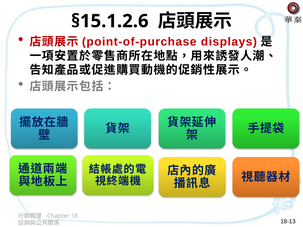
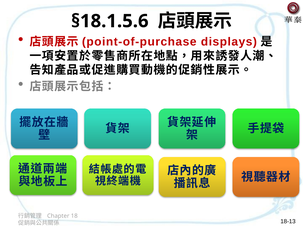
§15.1.2.6: §15.1.2.6 -> §18.1.5.6 (110, 21)
